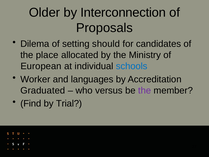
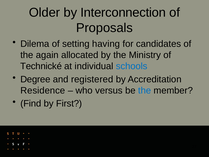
should: should -> having (106, 44)
place: place -> again (47, 55)
European: European -> Technické (41, 66)
Worker: Worker -> Degree (35, 79)
languages: languages -> registered (92, 79)
Graduated: Graduated -> Residence (43, 90)
the colour: purple -> blue (145, 90)
Trial: Trial -> First (69, 103)
